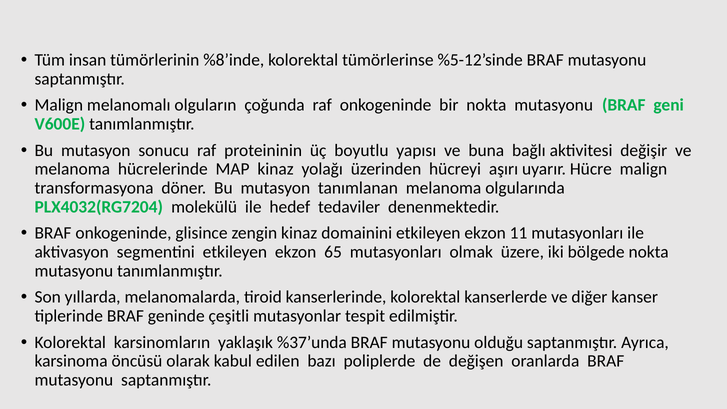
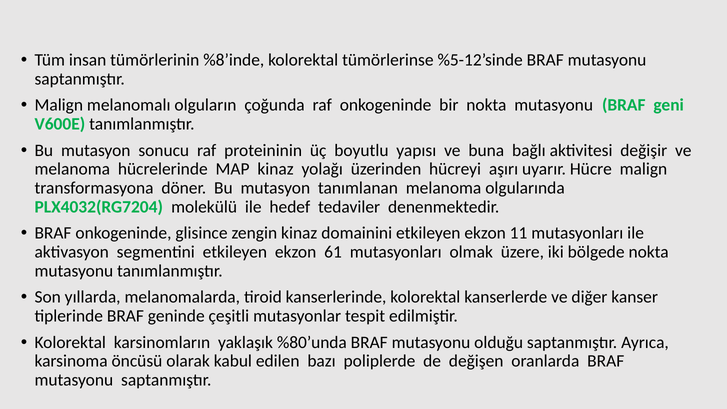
65: 65 -> 61 (333, 252)
%37’unda: %37’unda -> %80’unda (312, 342)
